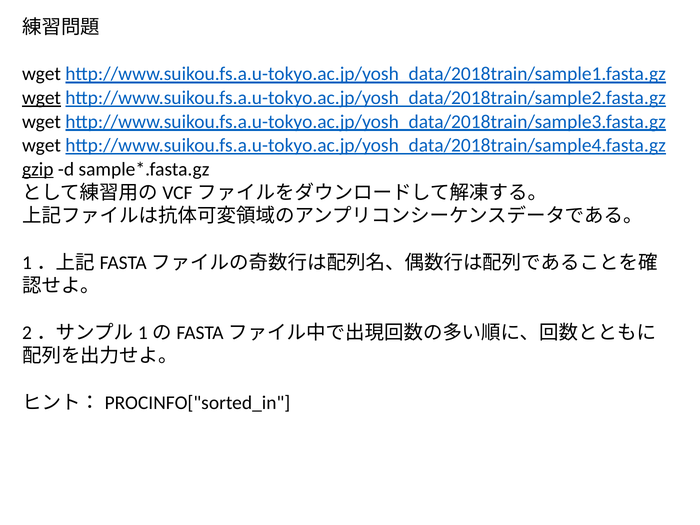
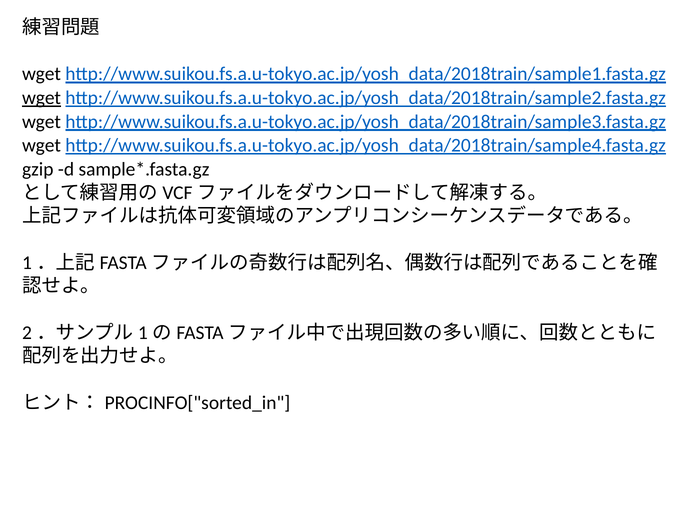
gzip underline: present -> none (38, 169)
